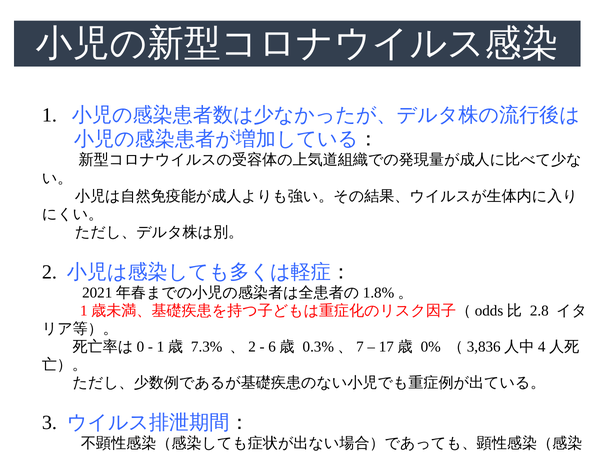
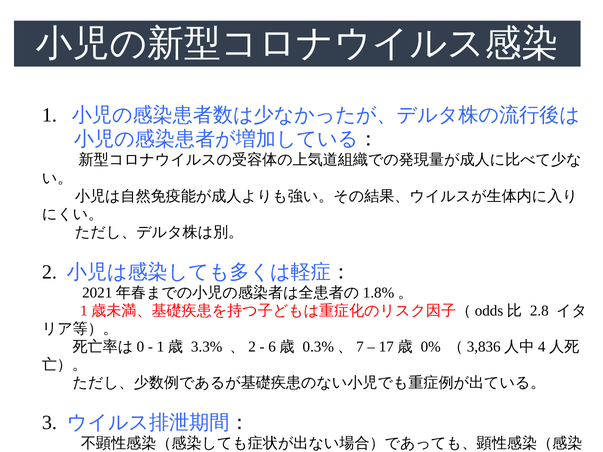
7.3%: 7.3% -> 3.3% (207, 347)
